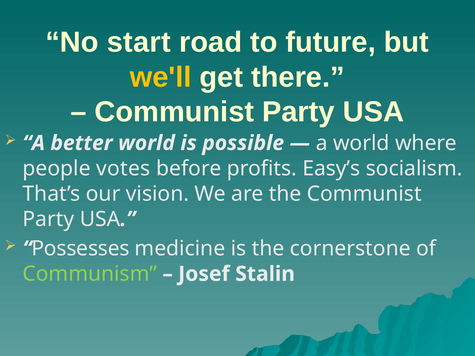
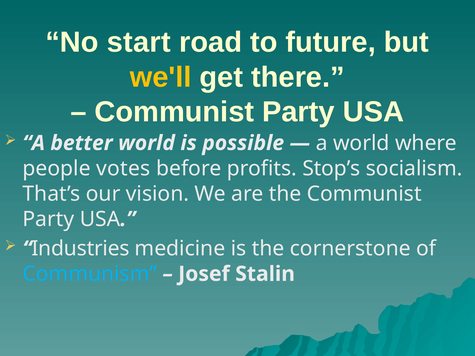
Easy’s: Easy’s -> Stop’s (331, 169)
Possesses: Possesses -> Industries (81, 249)
Communism colour: light green -> light blue (90, 274)
